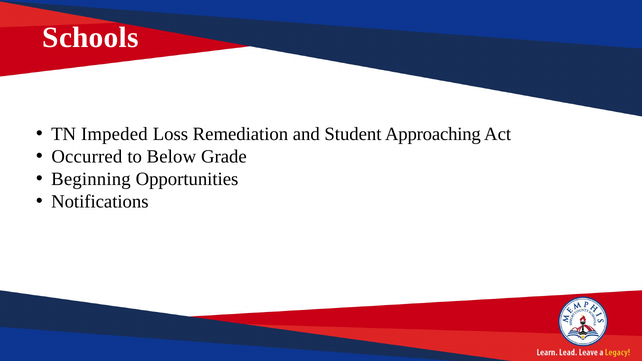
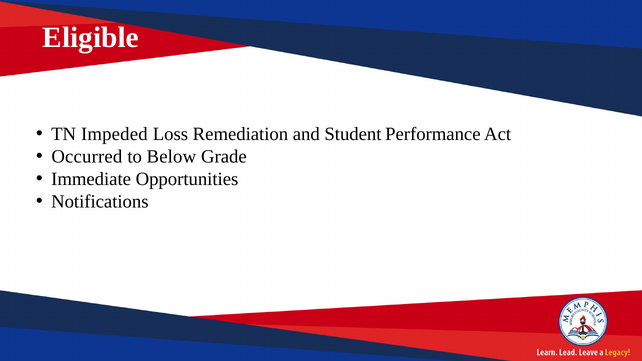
Schools: Schools -> Eligible (91, 38)
Approaching: Approaching -> Performance (433, 134)
Beginning: Beginning -> Immediate (91, 179)
